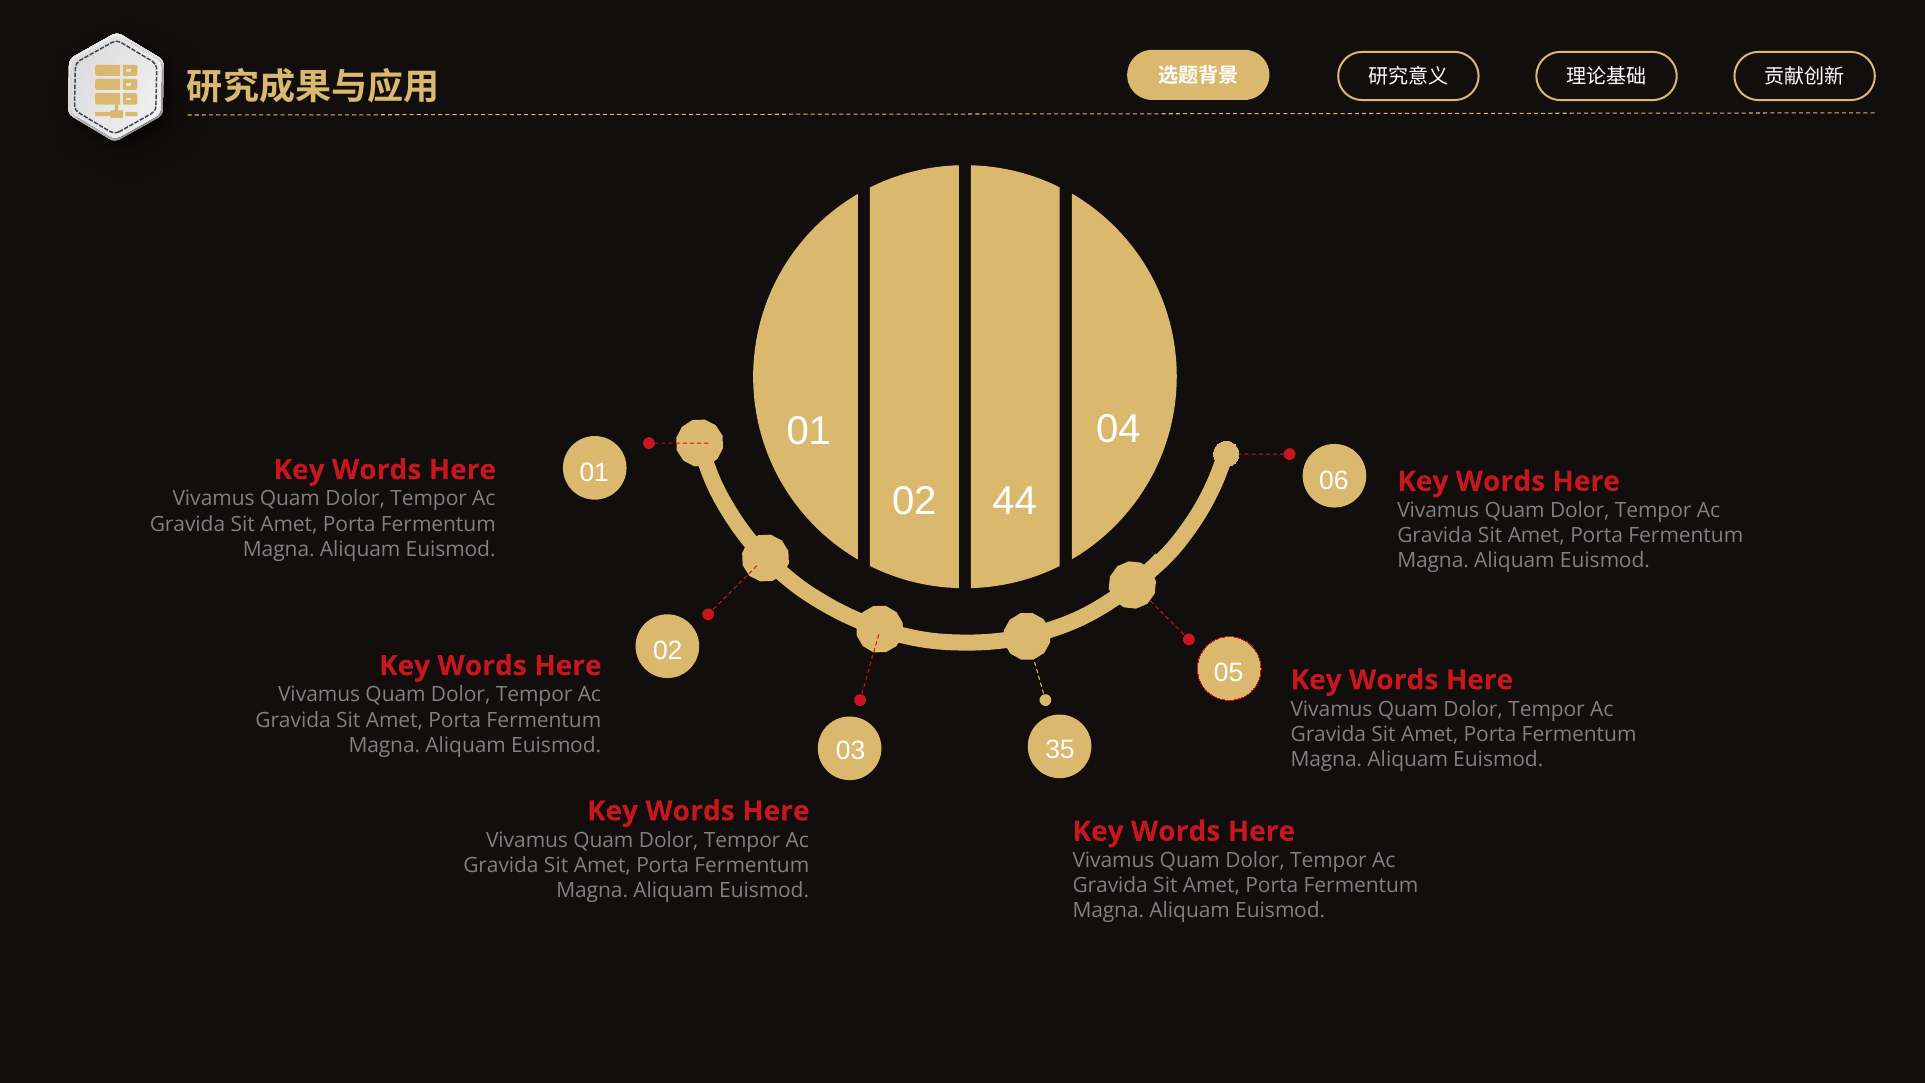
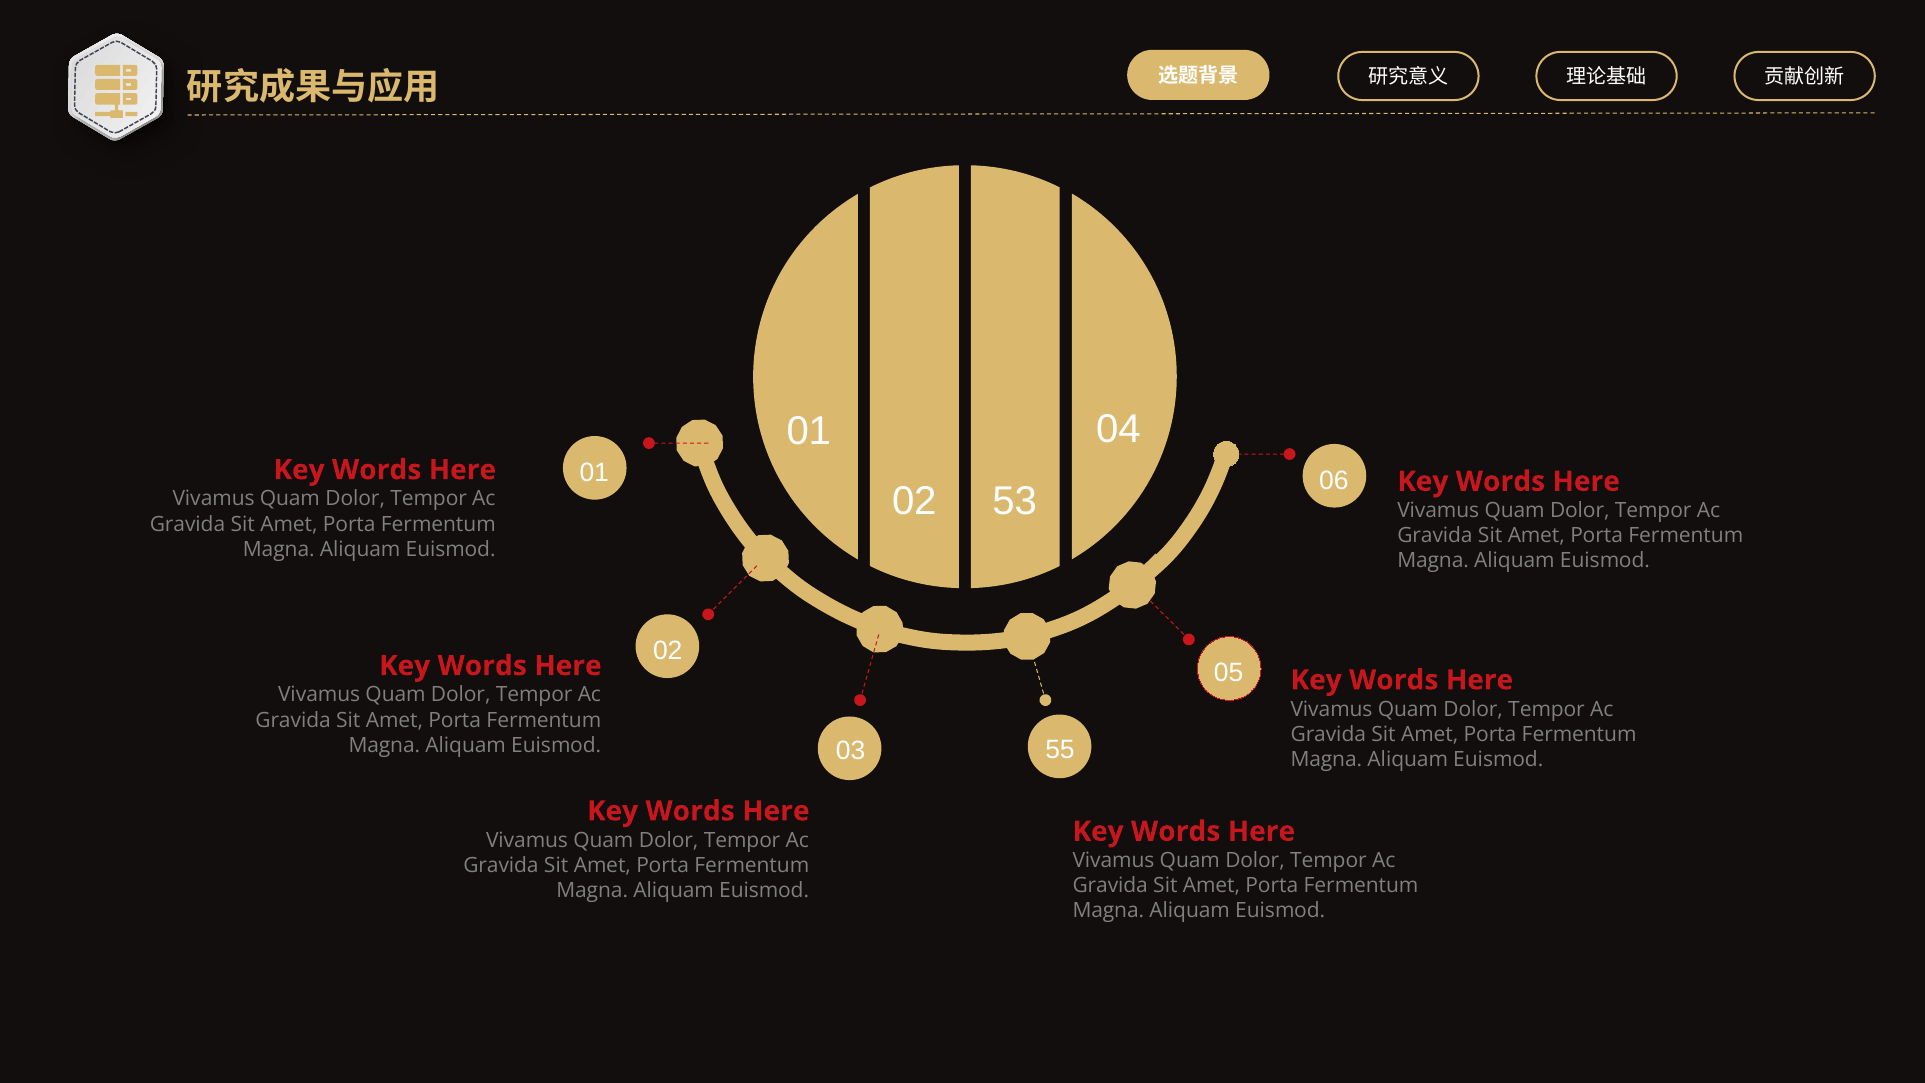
44: 44 -> 53 (1015, 501)
35: 35 -> 55 (1060, 750)
